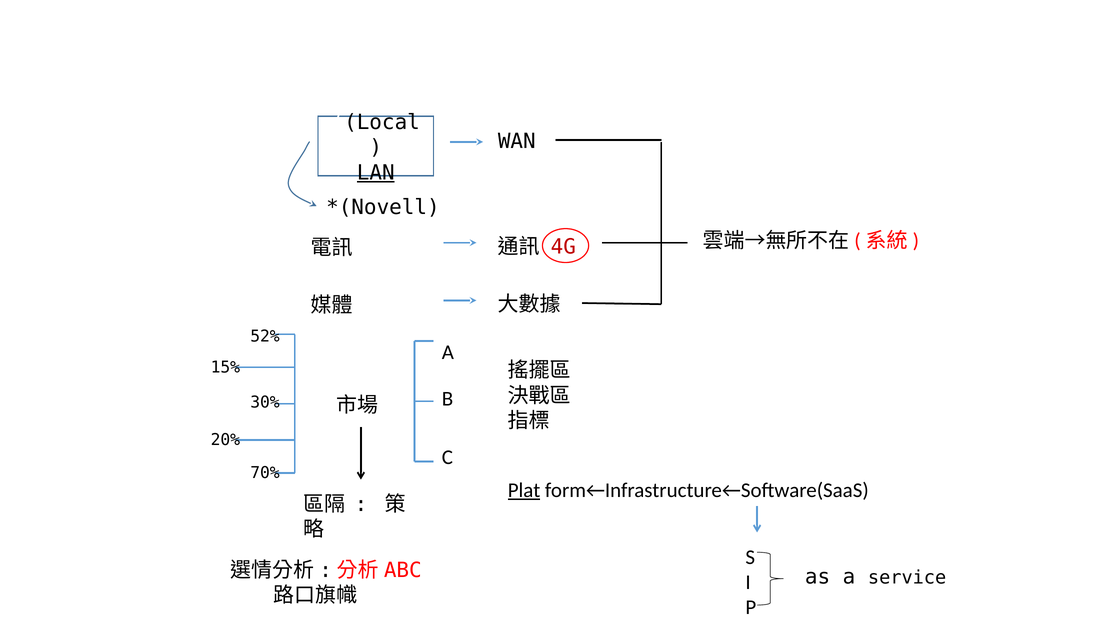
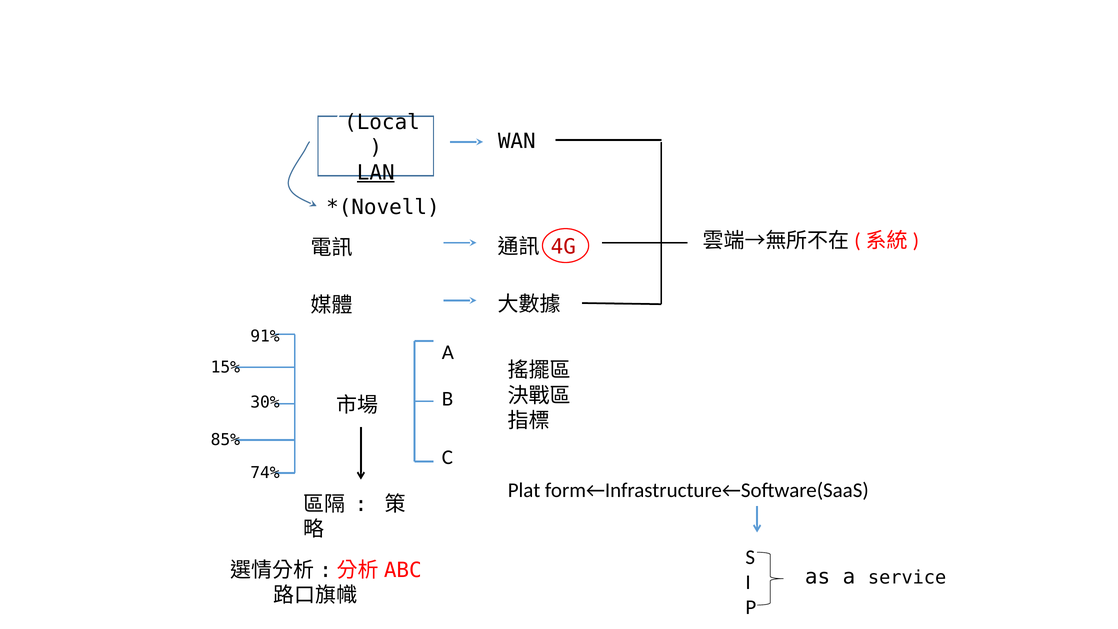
52%: 52% -> 91% (265, 336)
20%: 20% -> 85% (225, 440)
70%: 70% -> 74% (265, 473)
Plat underline: present -> none (524, 490)
